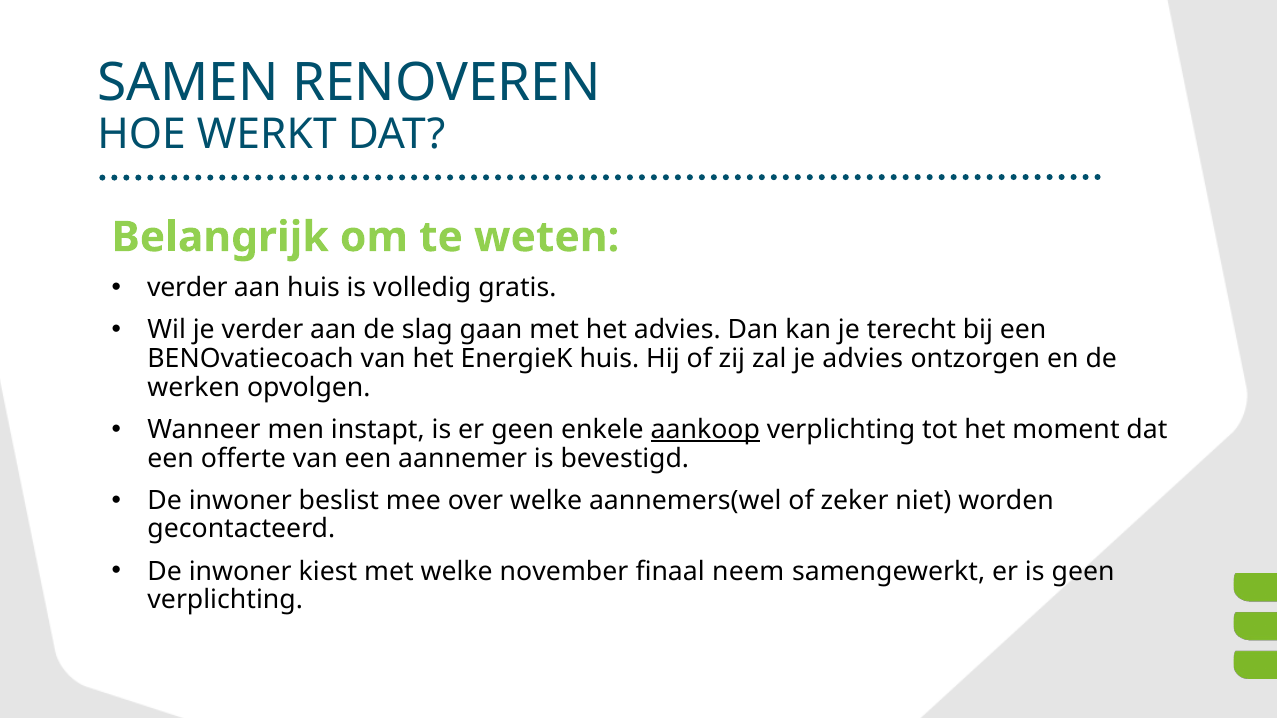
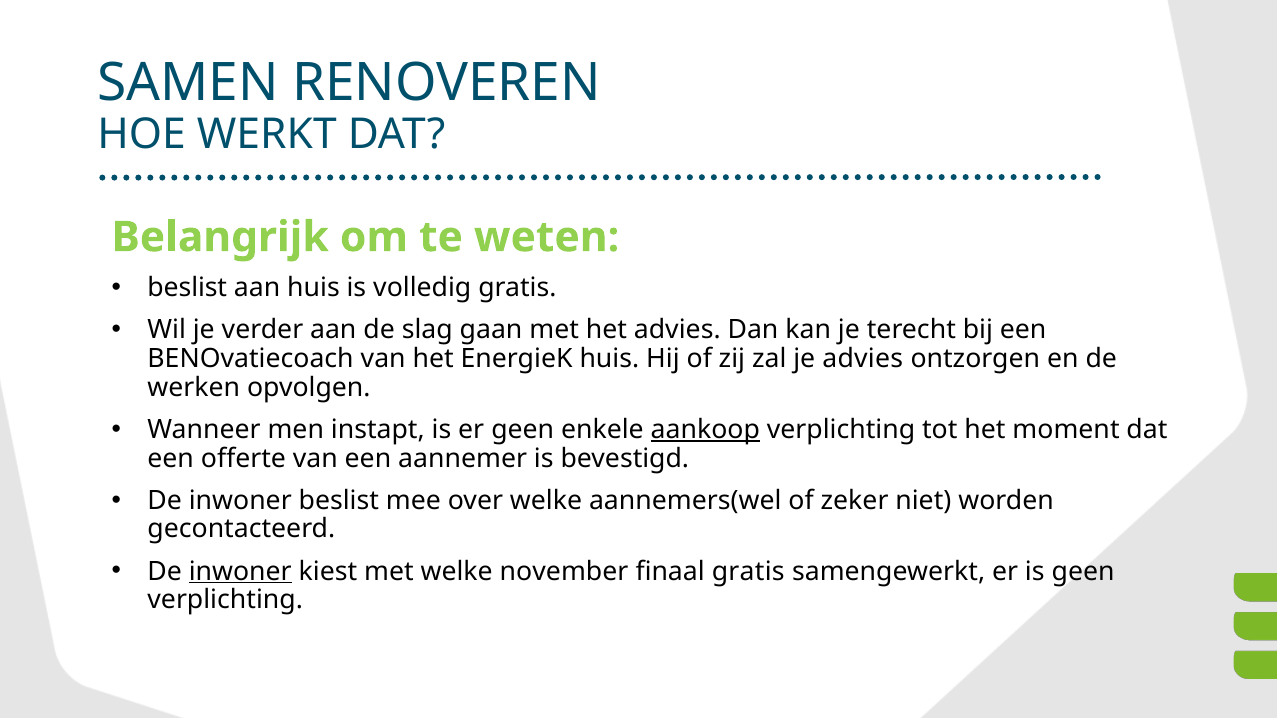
verder: verder -> beslist (187, 288)
inwoner underline: none -> present (240, 571)
finaal neem: neem -> gratis (748, 571)
